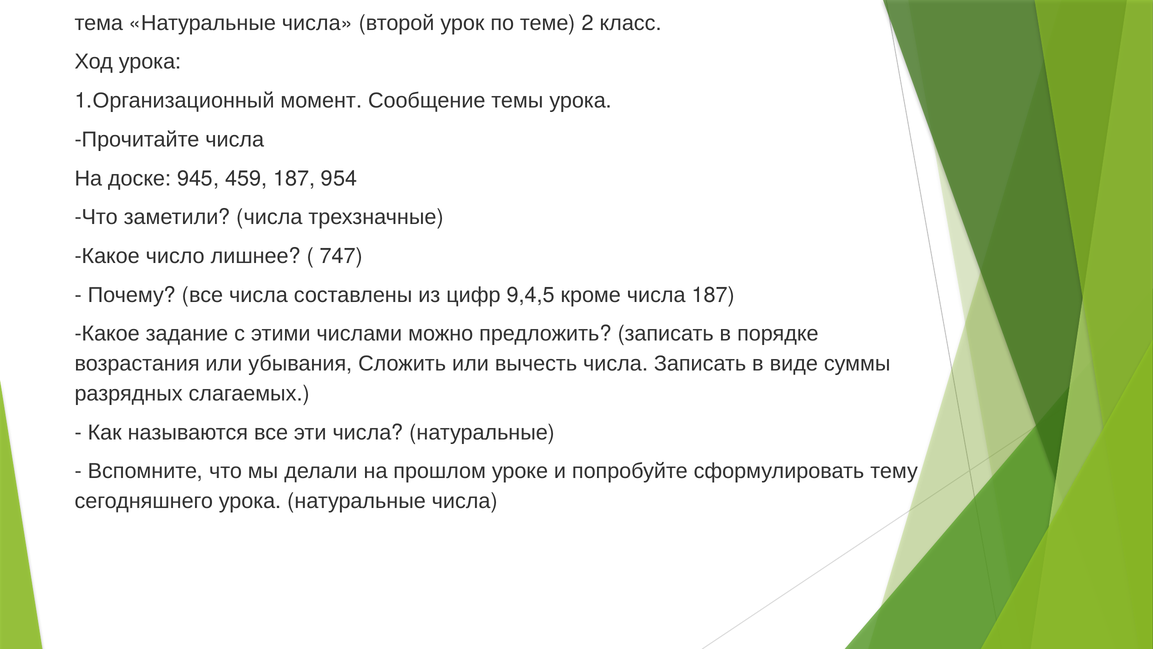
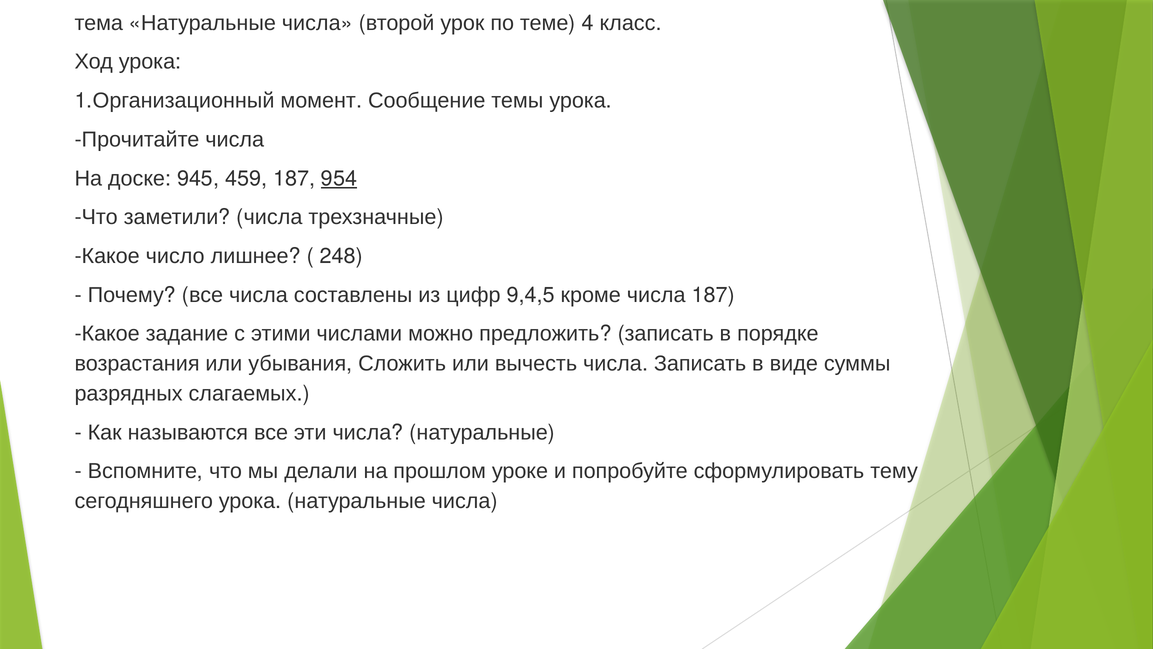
2: 2 -> 4 (588, 23)
954 underline: none -> present (339, 178)
747: 747 -> 248 (341, 256)
